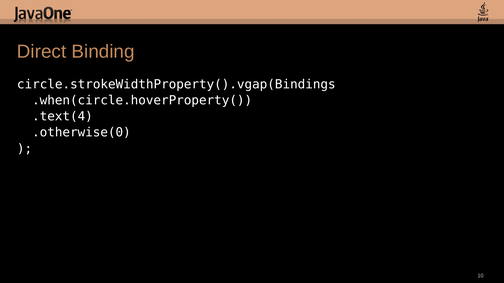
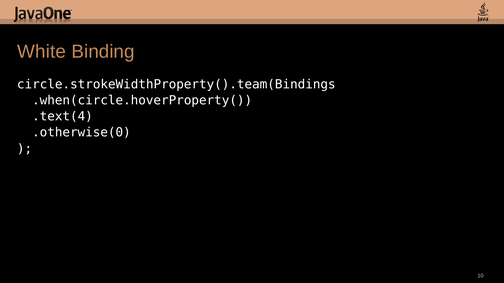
Direct: Direct -> White (42, 52)
circle.strokeWidthProperty().vgap(Bindings: circle.strokeWidthProperty().vgap(Bindings -> circle.strokeWidthProperty().team(Bindings (176, 84)
